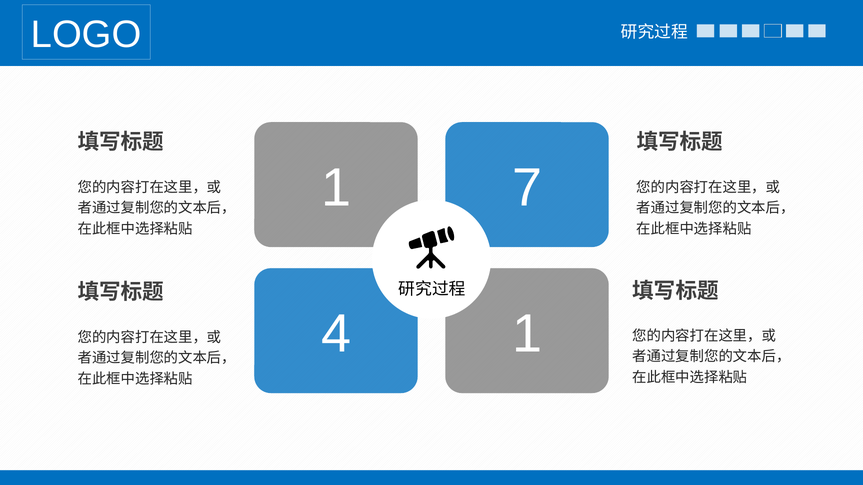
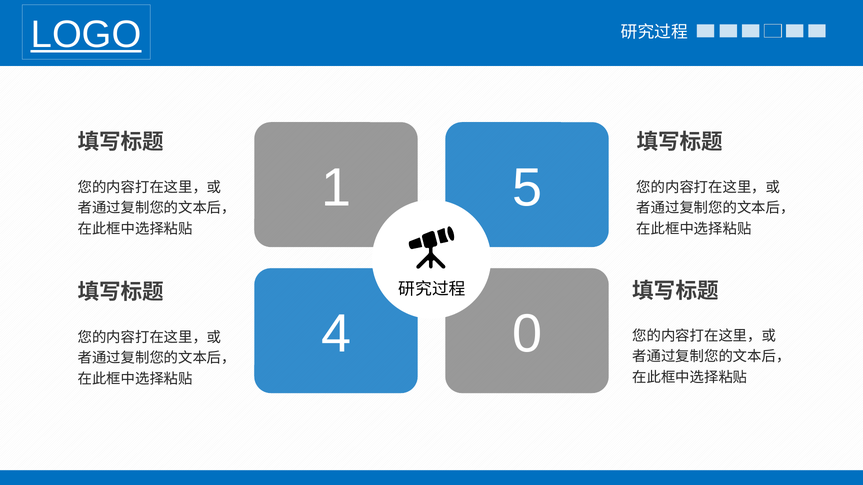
LOGO underline: none -> present (86, 35)
7: 7 -> 5 (527, 188)
4 1: 1 -> 0 (527, 334)
